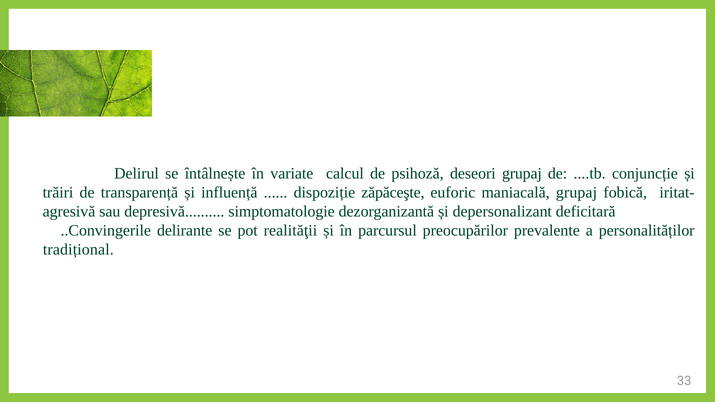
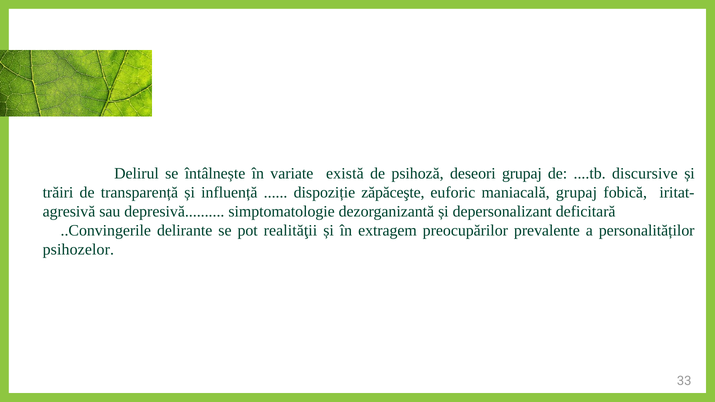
calcul: calcul -> există (345, 174)
conjuncție: conjuncție -> discursive (645, 174)
parcursul: parcursul -> extragem (387, 231)
tradițional: tradițional -> psihozelor (78, 250)
